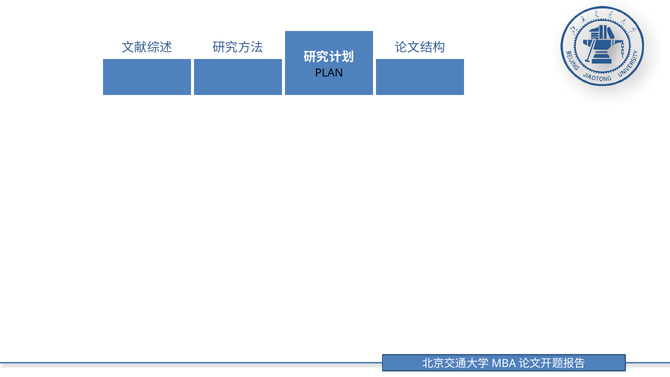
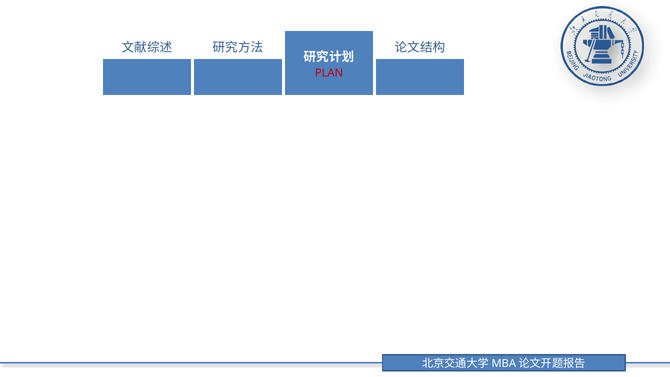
PLAN colour: black -> red (329, 73)
